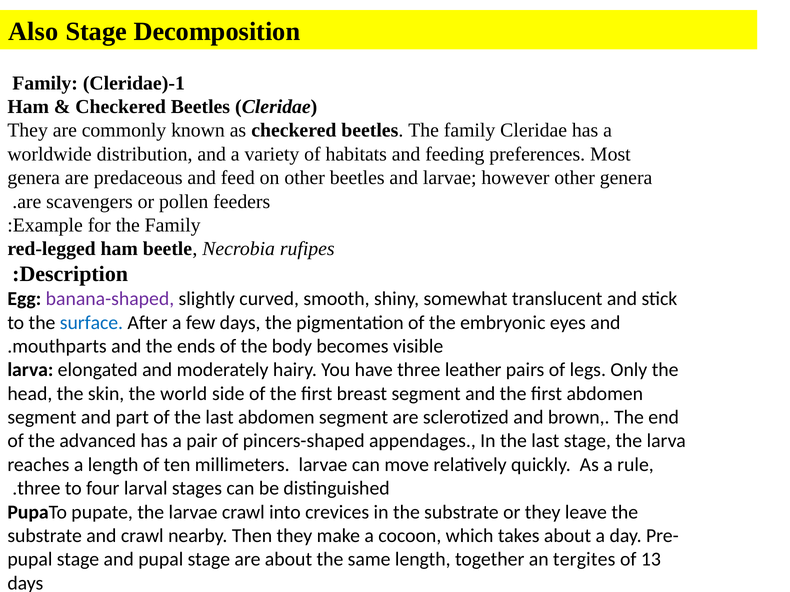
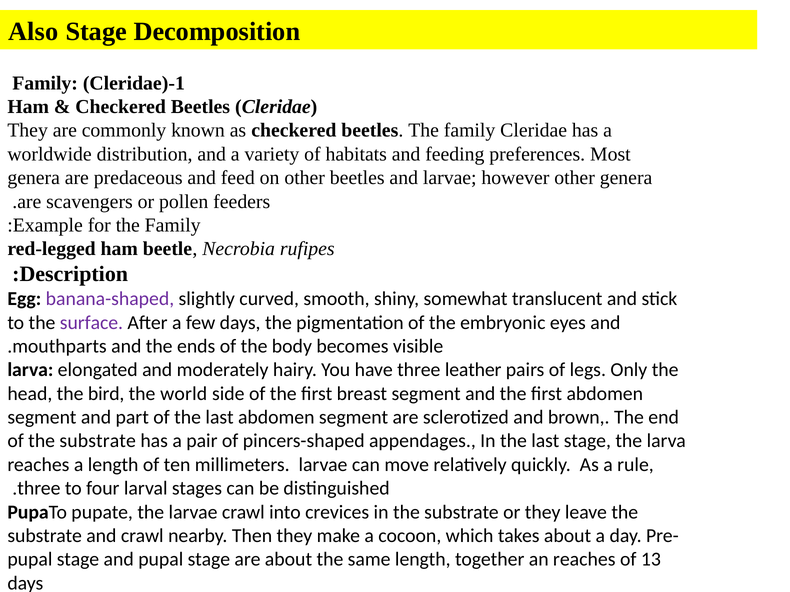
surface colour: blue -> purple (91, 323)
skin: skin -> bird (106, 394)
of the advanced: advanced -> substrate (98, 441)
an tergites: tergites -> reaches (584, 560)
